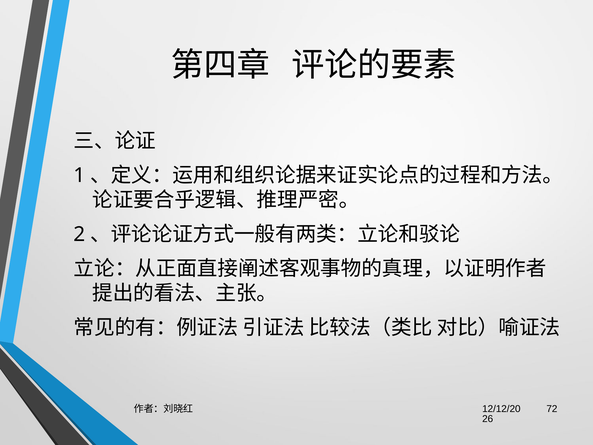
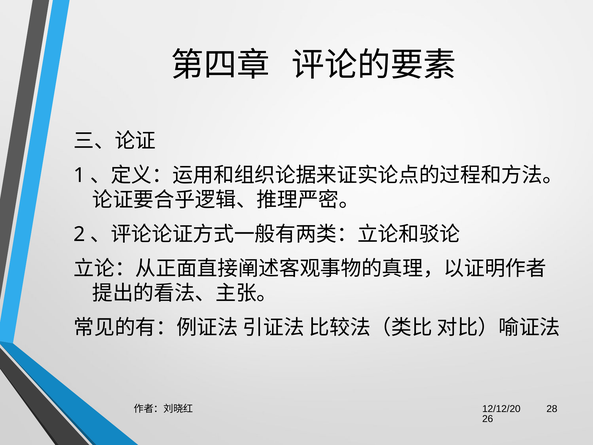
72: 72 -> 28 (552, 409)
